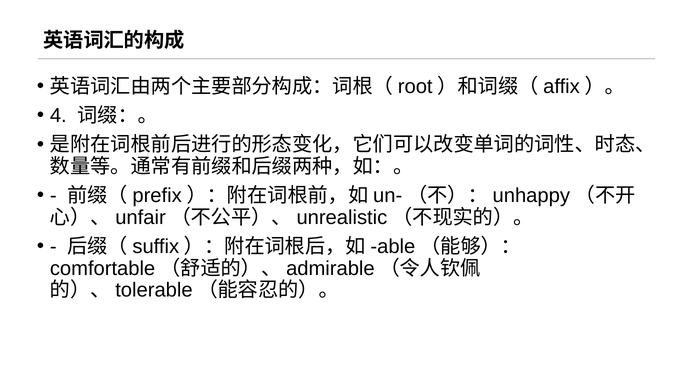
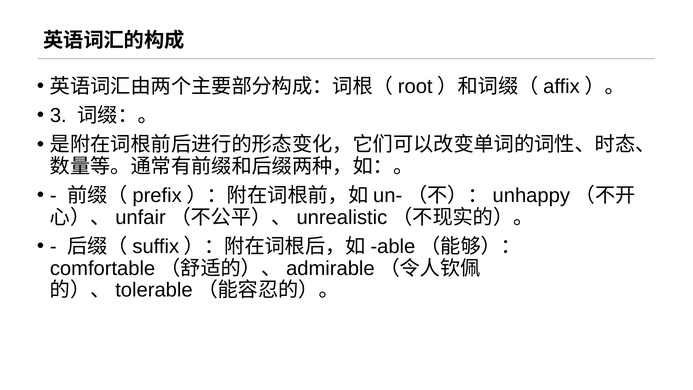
4: 4 -> 3 (58, 116)
